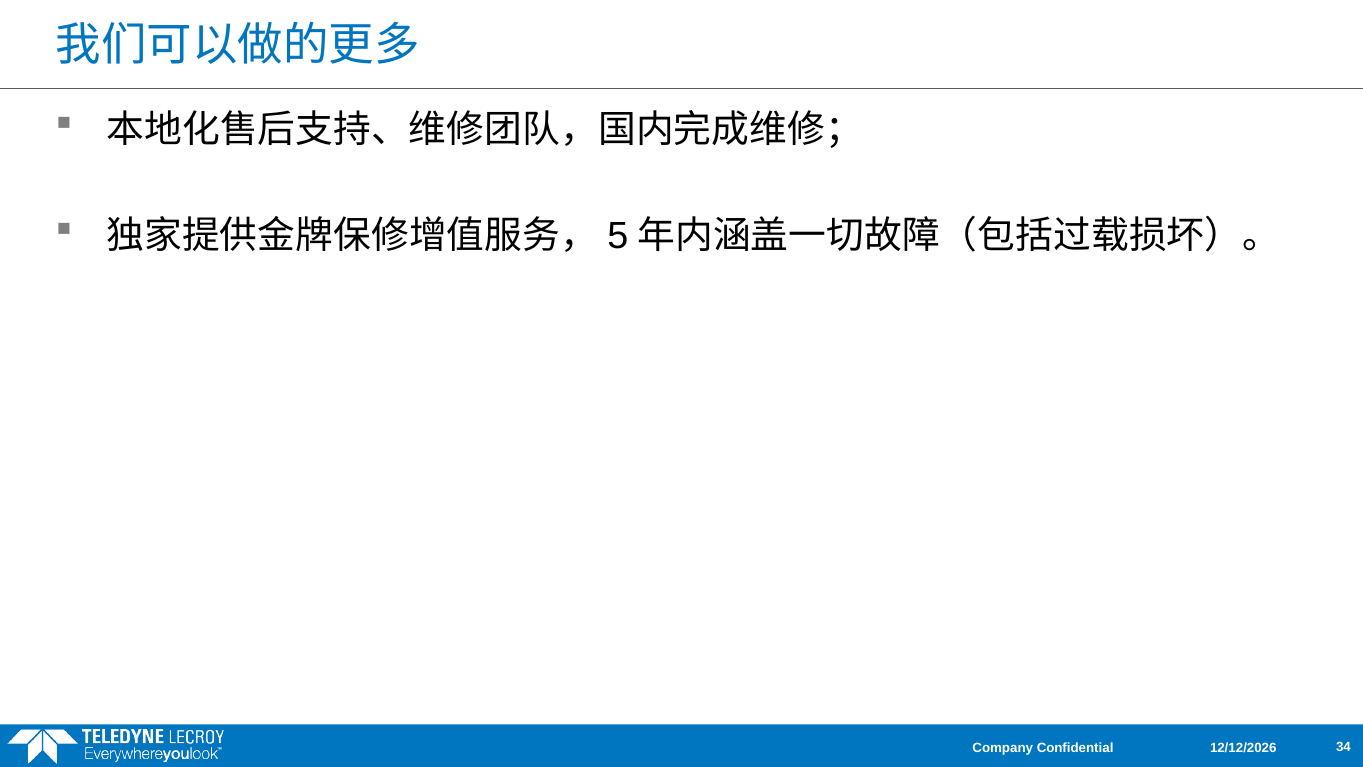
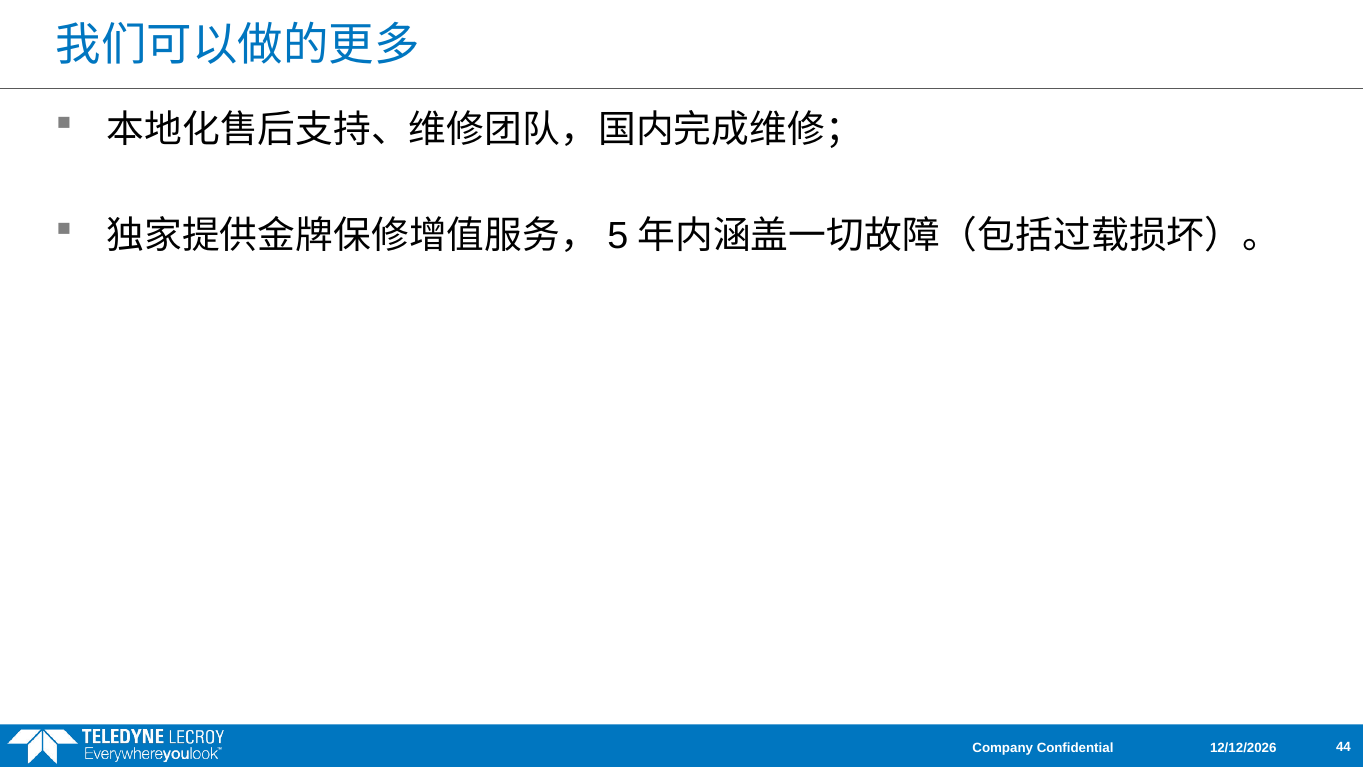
34: 34 -> 44 (1343, 747)
